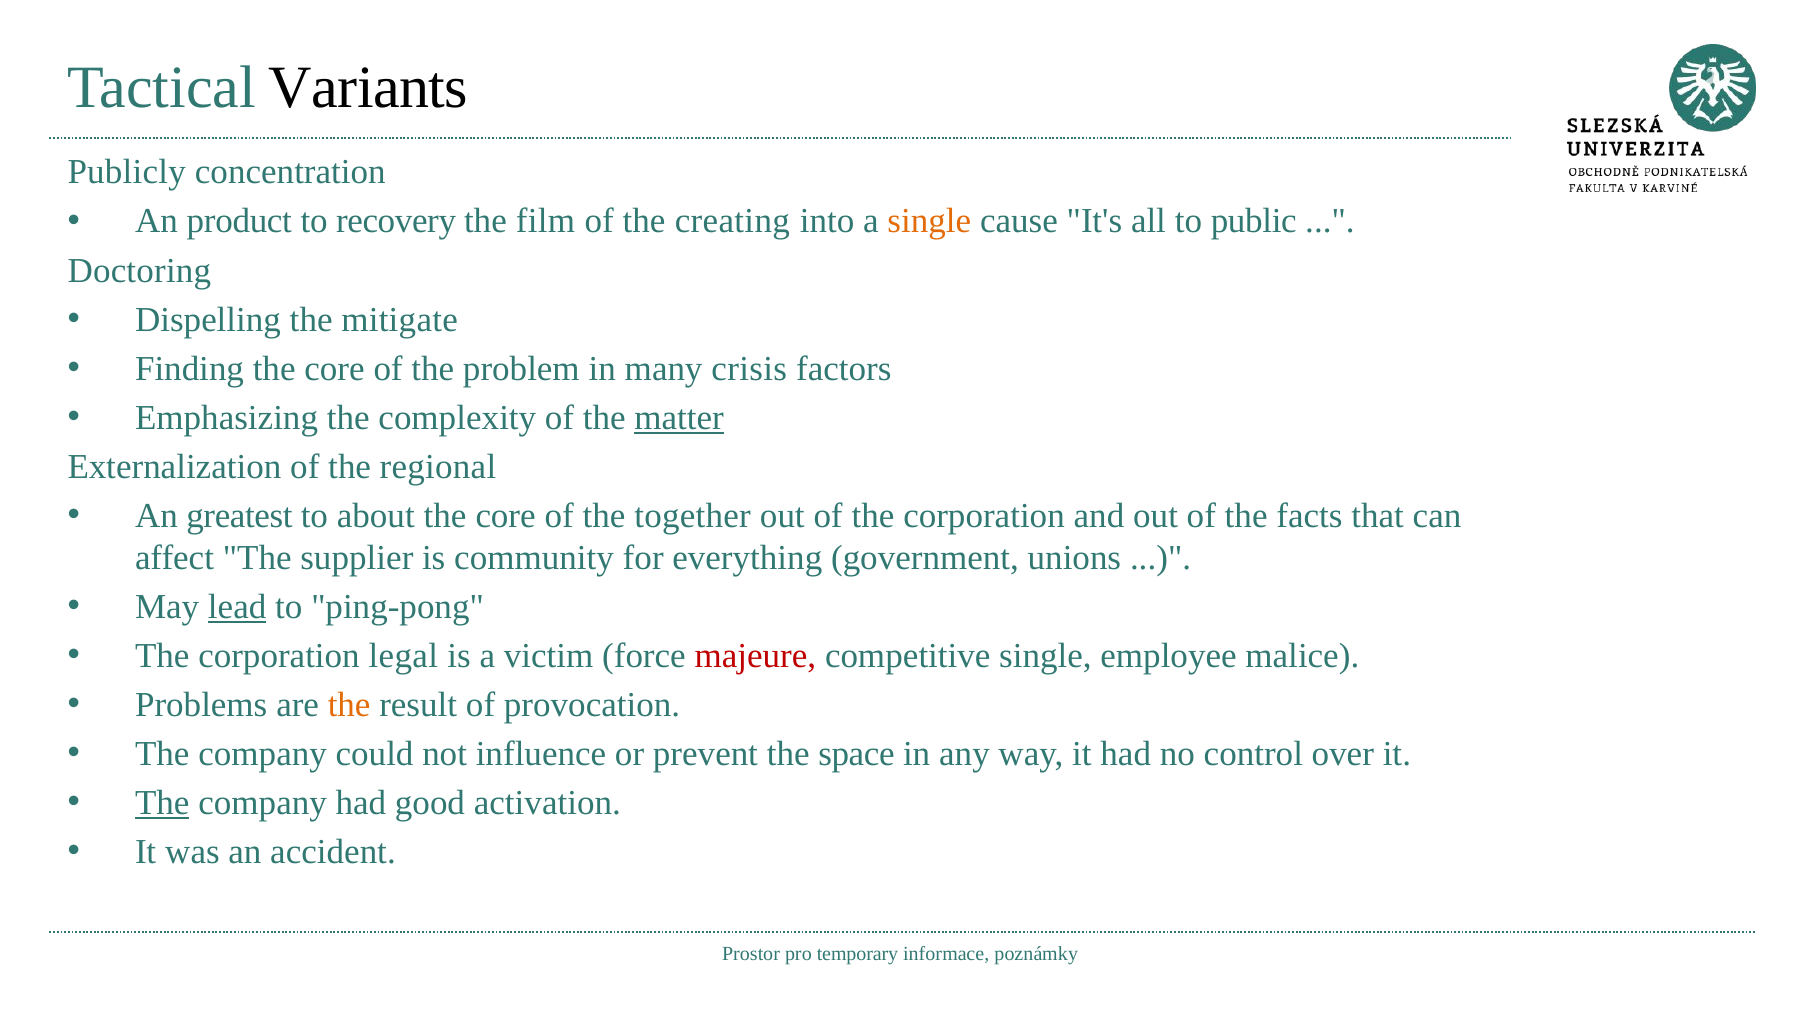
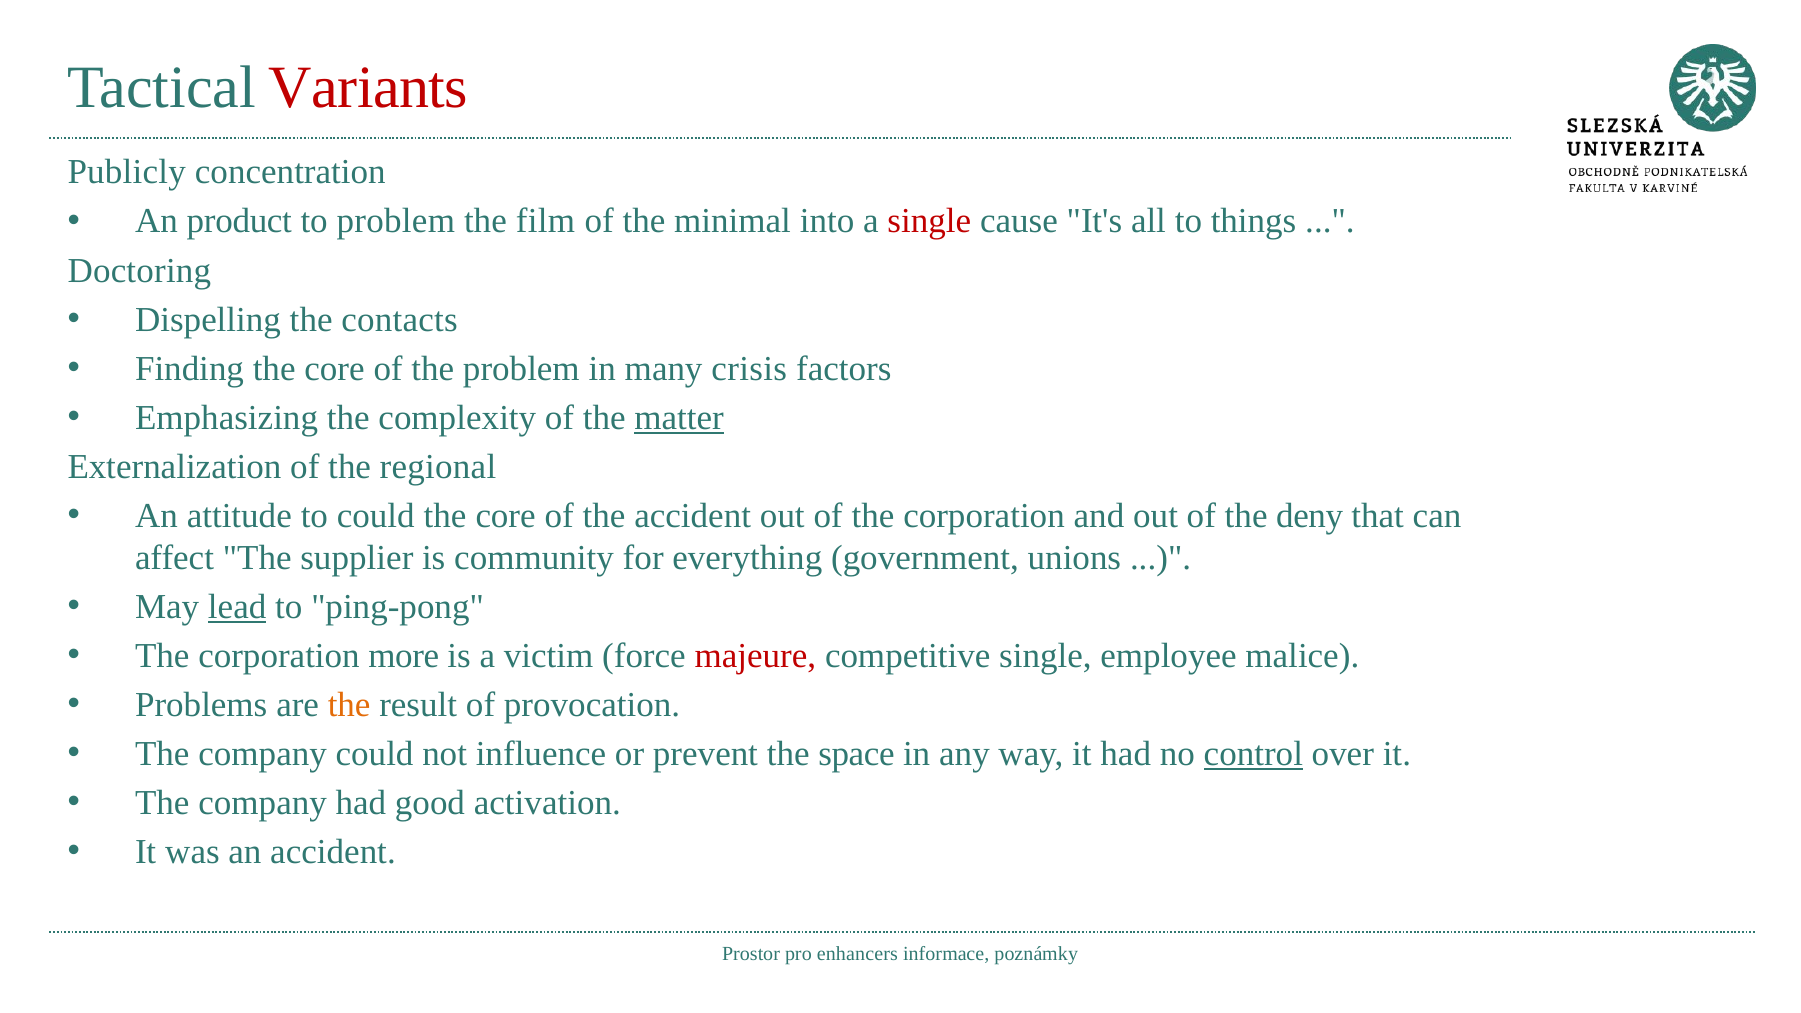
Variants colour: black -> red (368, 88)
to recovery: recovery -> problem (396, 221)
creating: creating -> minimal (732, 221)
single colour: orange -> red (929, 221)
public: public -> things (1254, 221)
mitigate: mitigate -> contacts (400, 320)
greatest: greatest -> attitude (239, 516)
to about: about -> could (376, 516)
the together: together -> accident (693, 516)
facts: facts -> deny (1310, 516)
legal: legal -> more (404, 656)
control underline: none -> present (1253, 754)
The underline: present -> none (162, 803)
temporary: temporary -> enhancers (857, 954)
